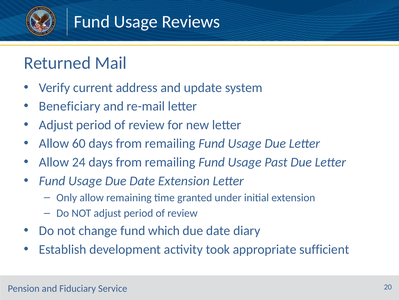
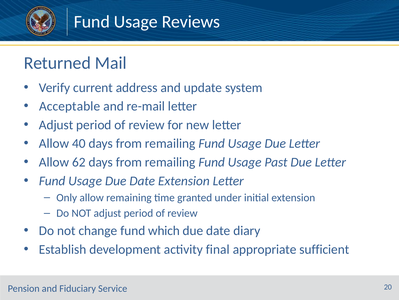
Beneficiary: Beneficiary -> Acceptable (70, 106)
60: 60 -> 40 (79, 143)
24: 24 -> 62 (79, 162)
took: took -> final (218, 249)
